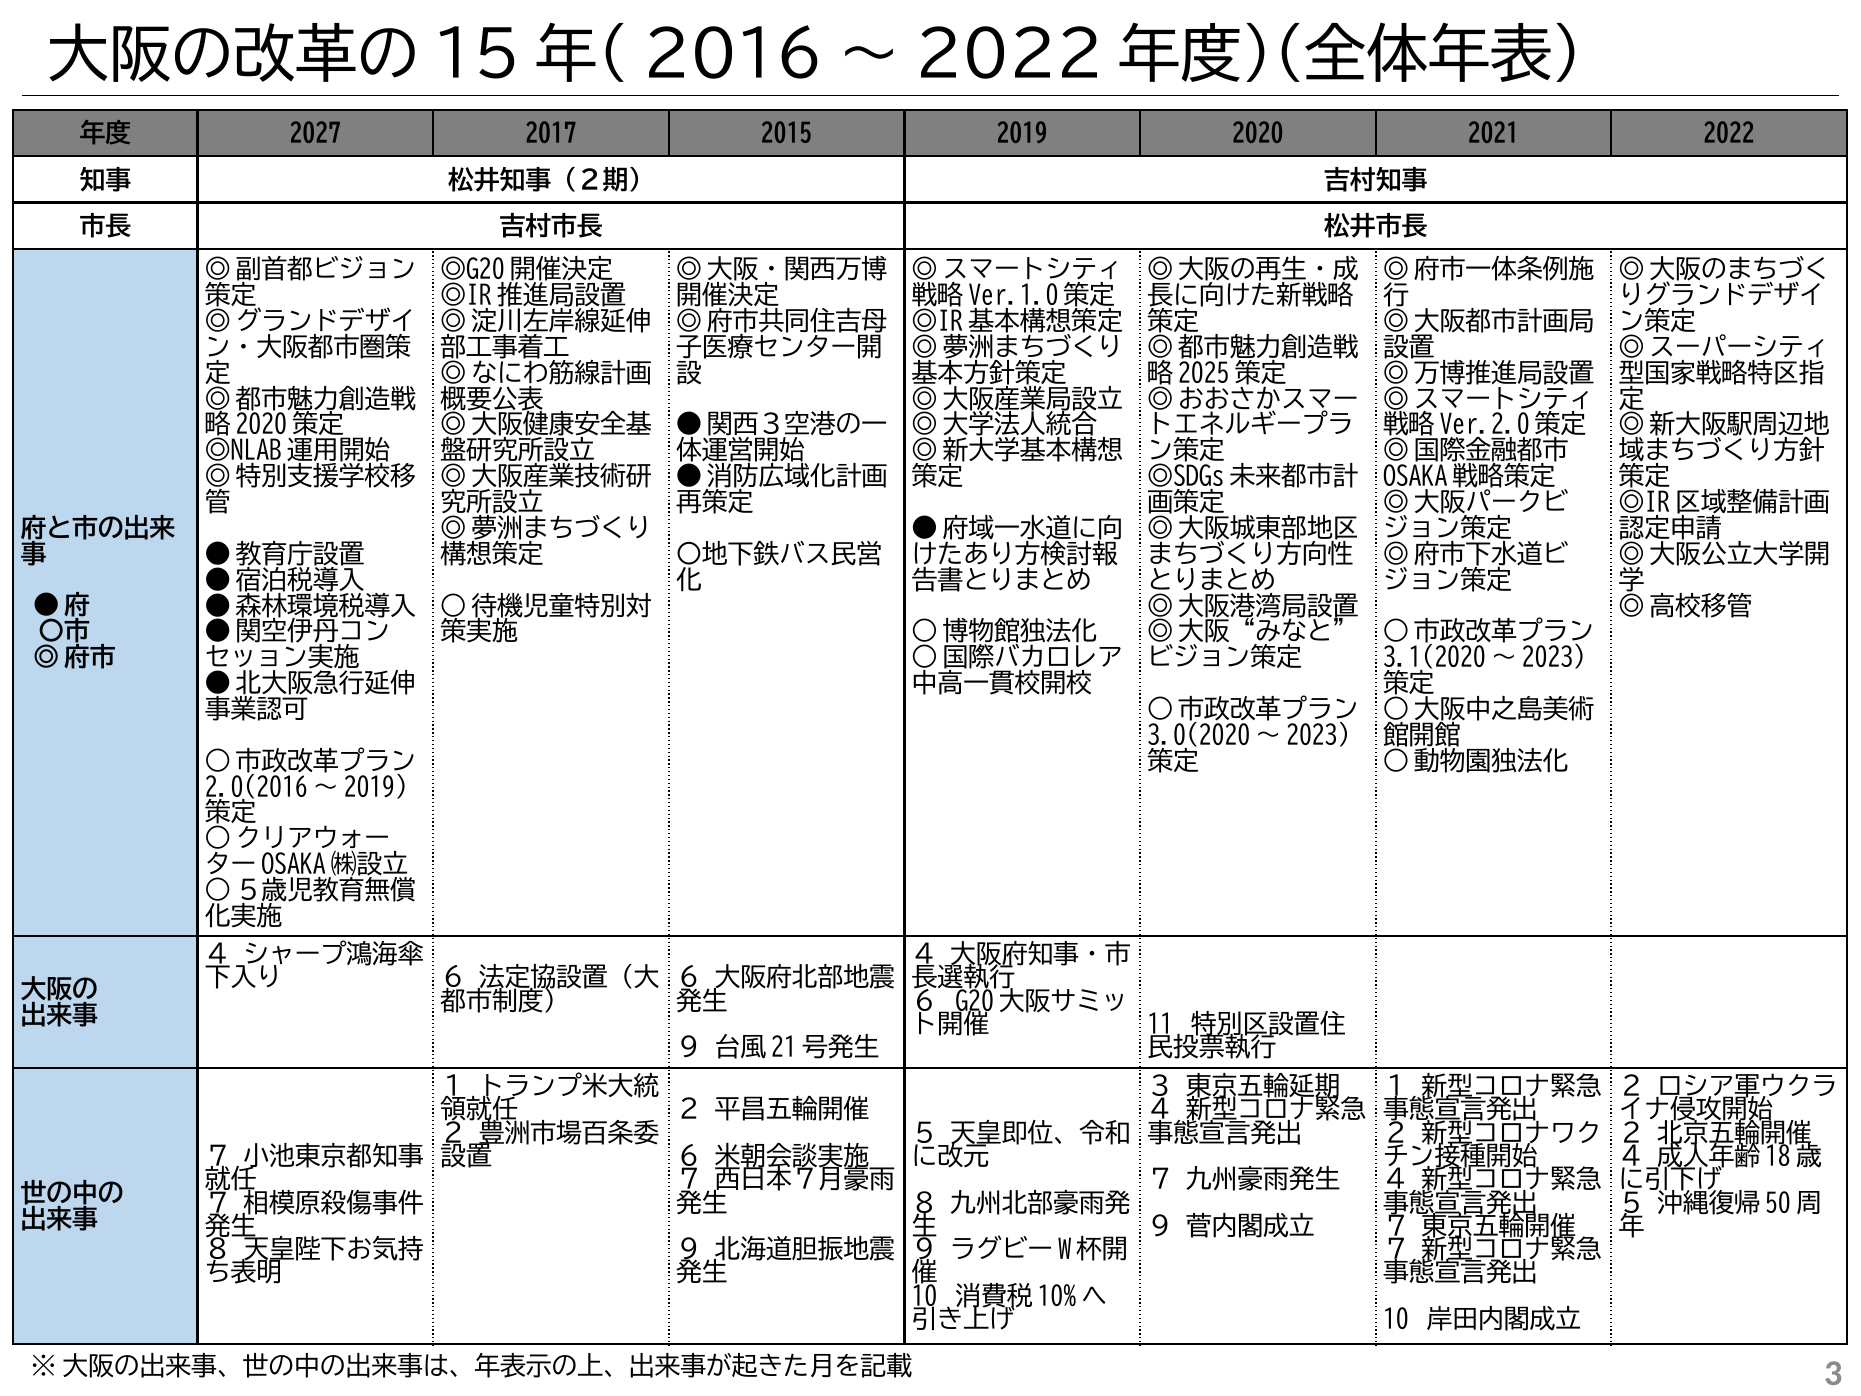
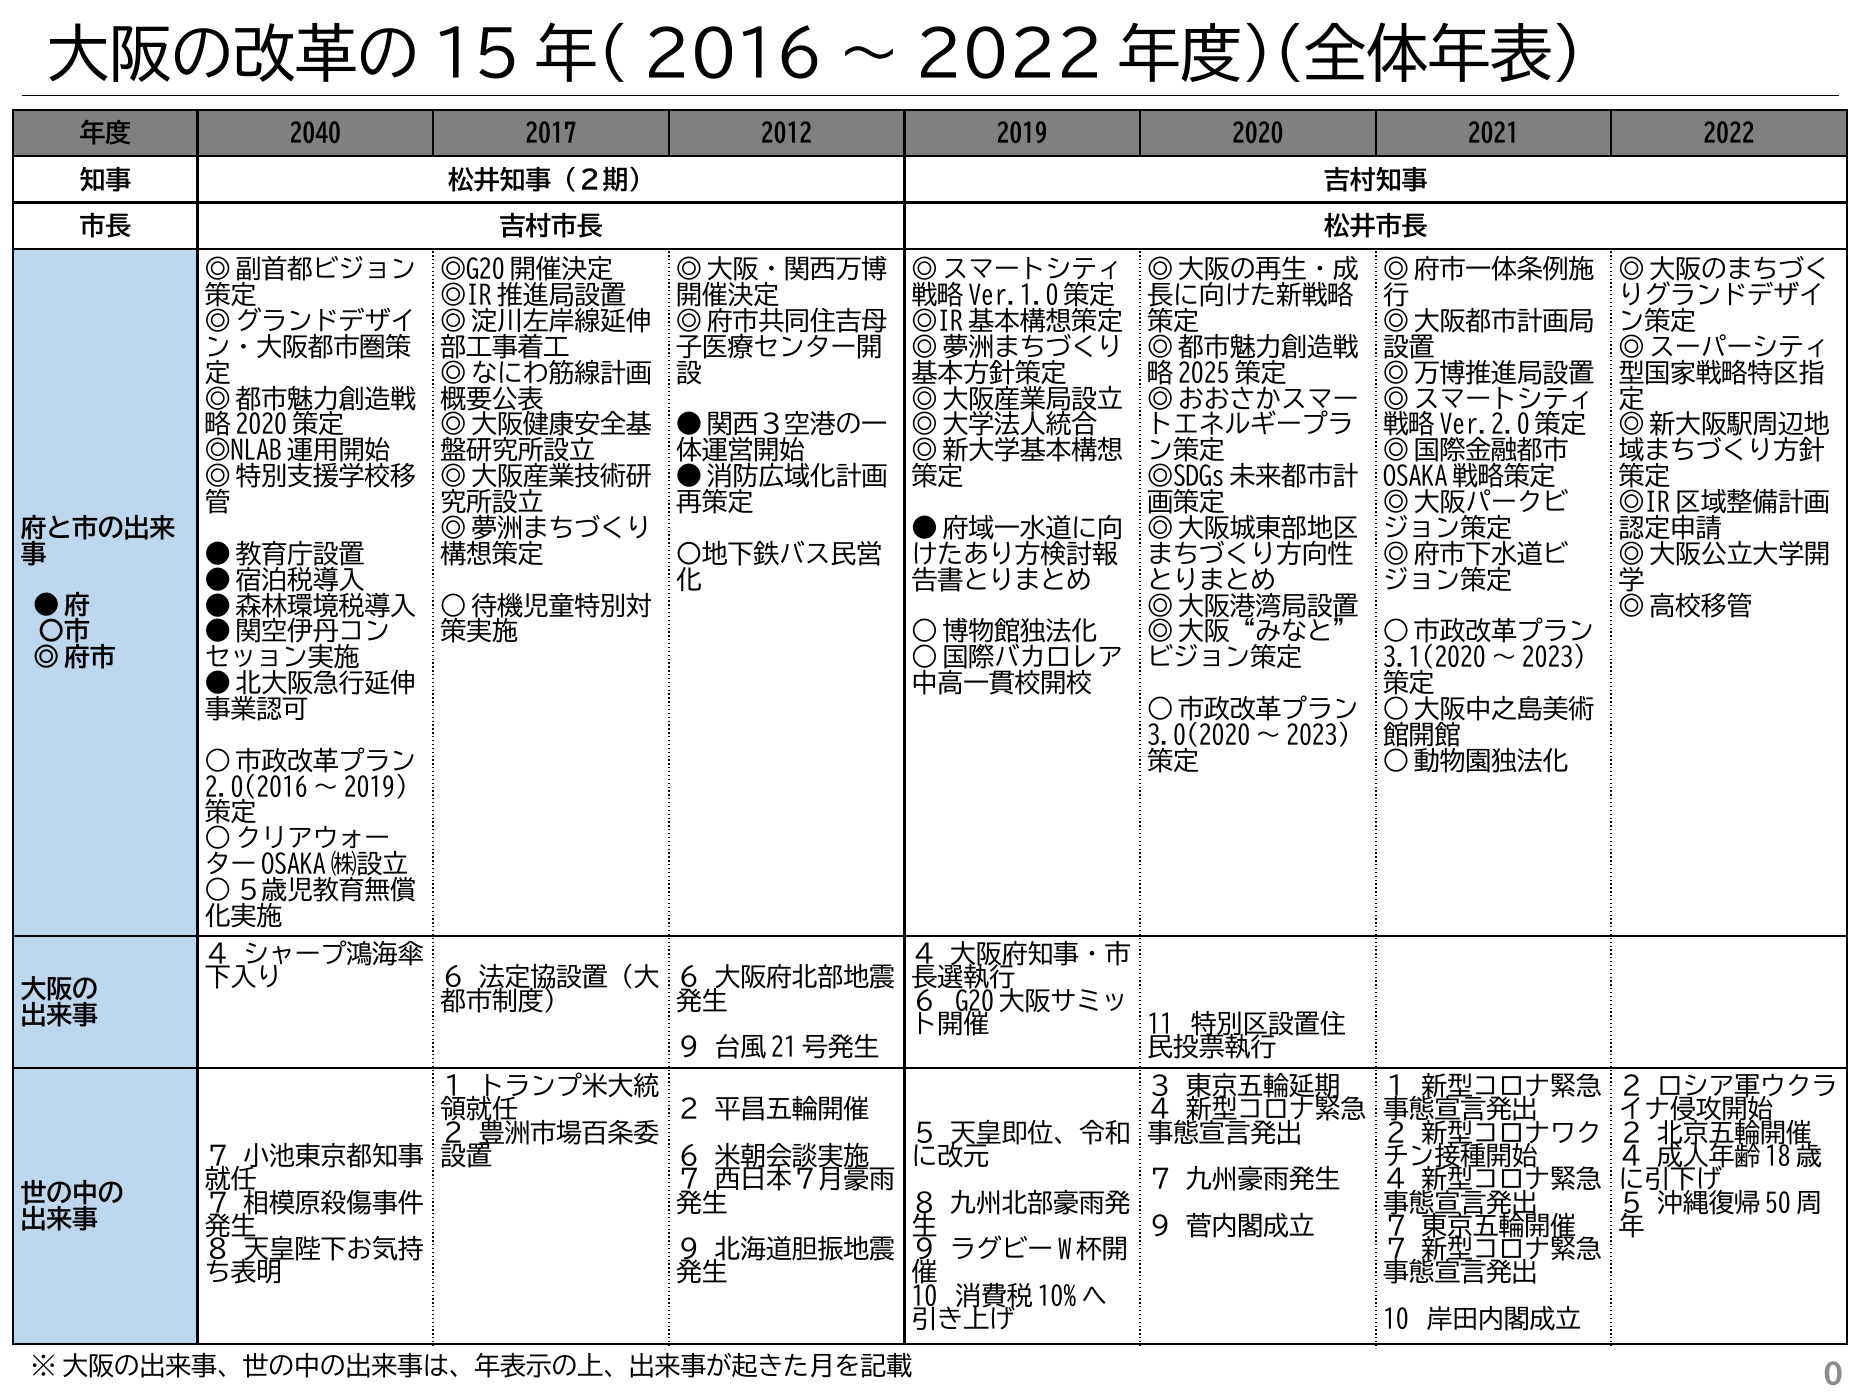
2027: 2027 -> 2040 (315, 134)
2015: 2015 -> 2012 (787, 134)
3: 3 -> 0 (1833, 1373)
